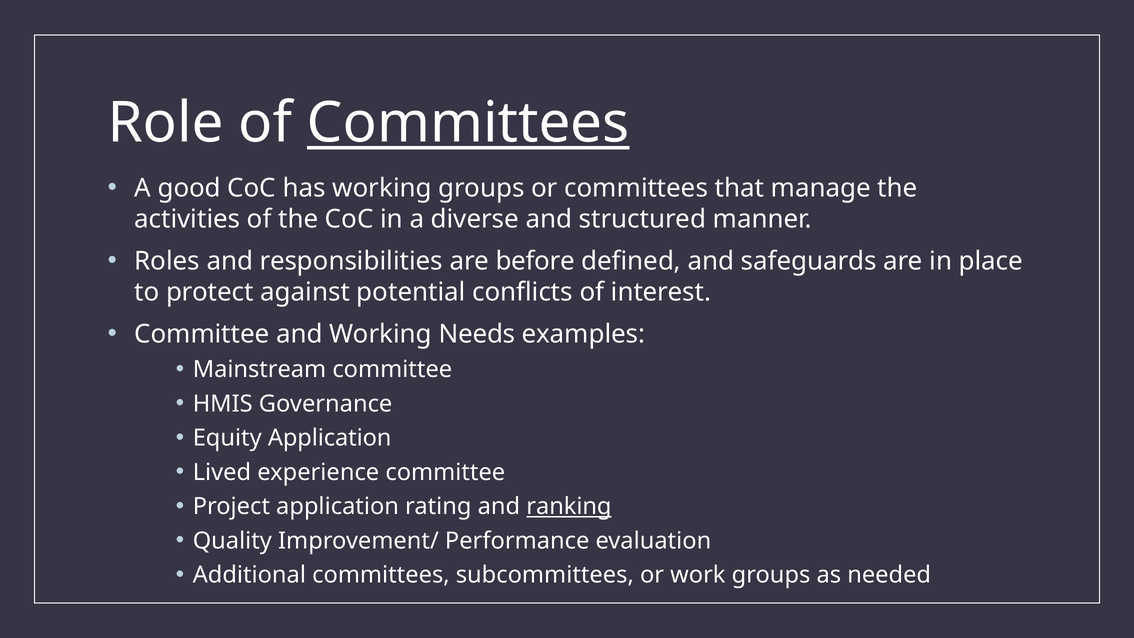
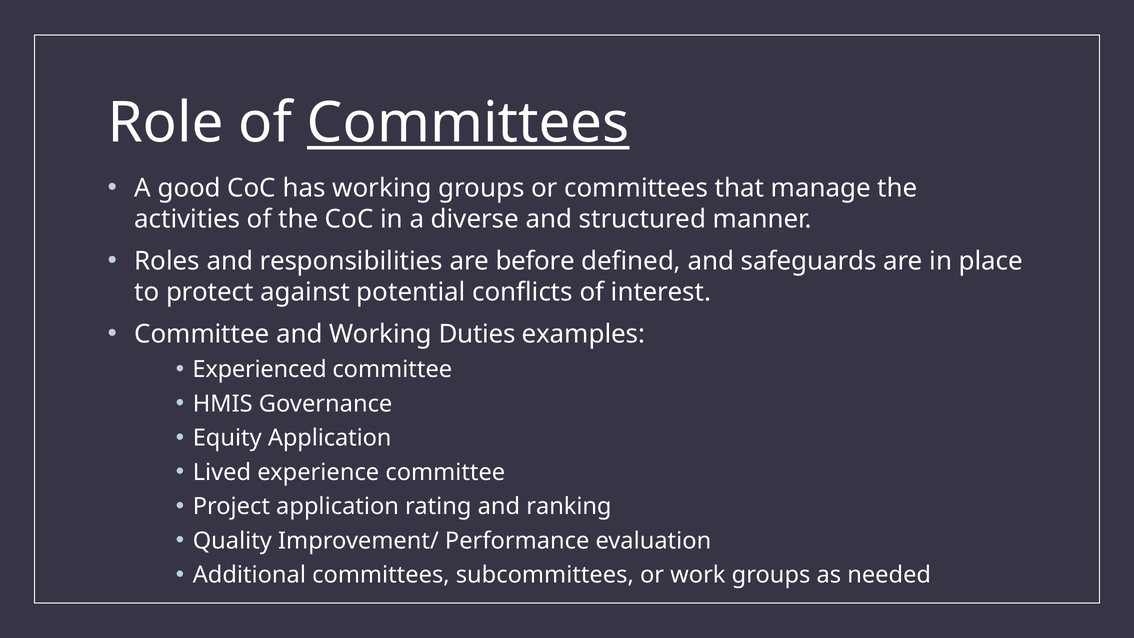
Needs: Needs -> Duties (477, 334)
Mainstream: Mainstream -> Experienced (260, 370)
ranking underline: present -> none (569, 507)
